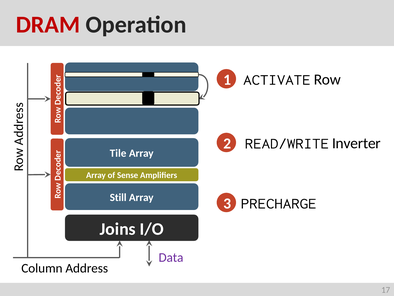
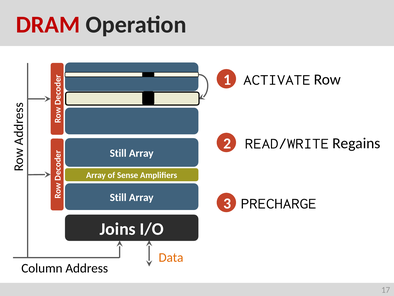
Inverter: Inverter -> Regains (356, 143)
Tile: Tile -> Still (118, 153)
Data colour: purple -> orange (171, 257)
